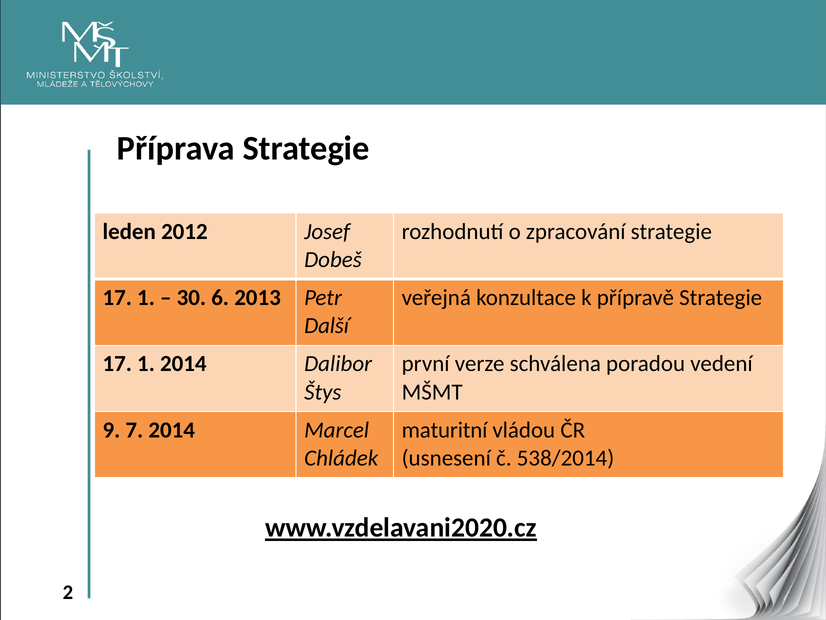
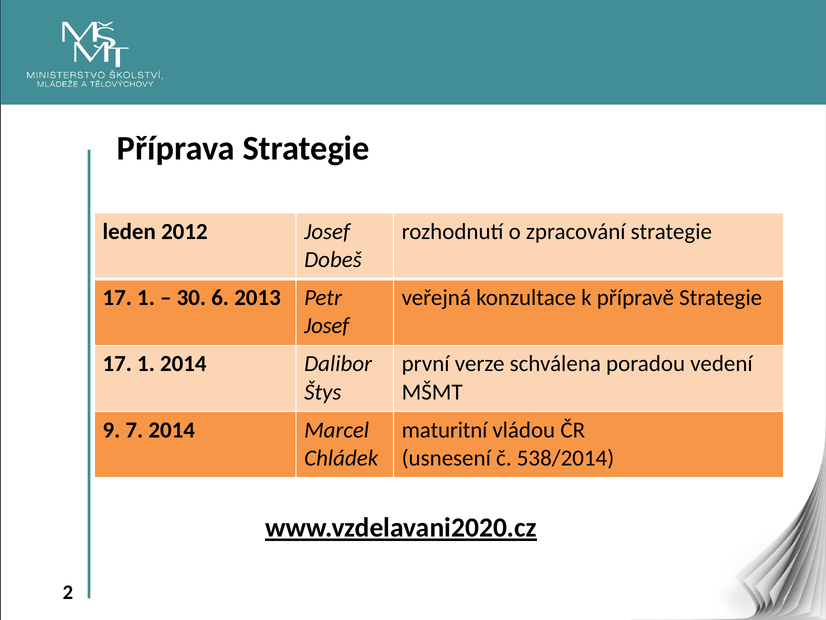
Další: Další -> Josef (327, 326)
